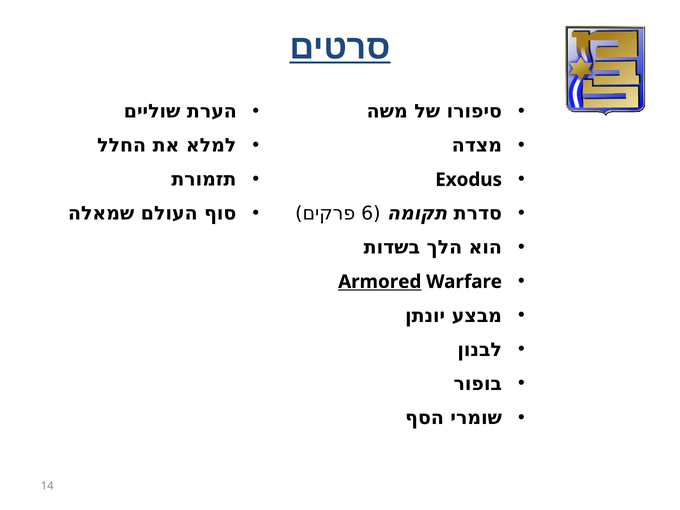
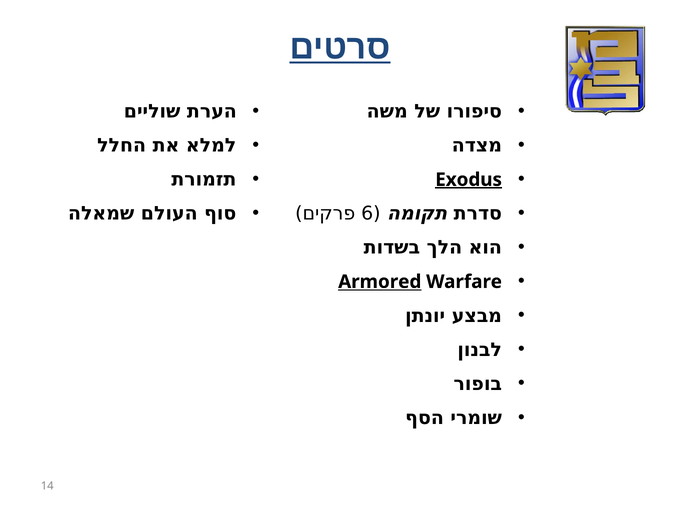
Exodus underline: none -> present (469, 180)
